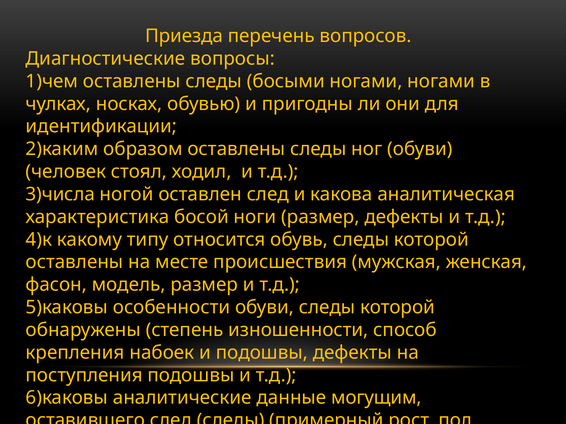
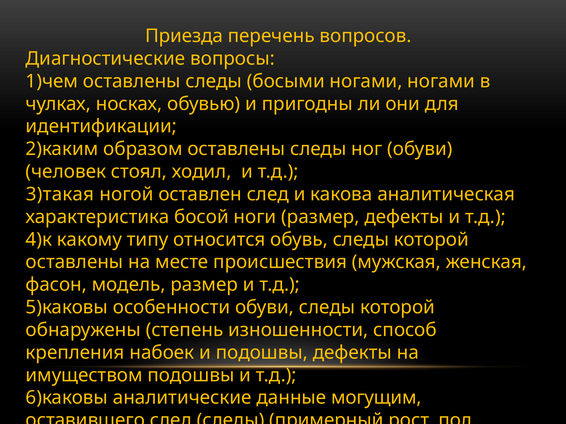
3)числа: 3)числа -> 3)такая (60, 194)
поступления: поступления -> имуществом (84, 376)
